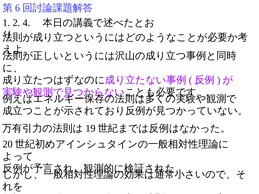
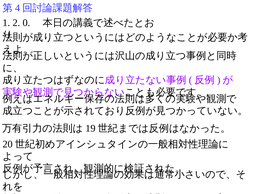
6: 6 -> 4 (18, 8)
4: 4 -> 0 (26, 23)
